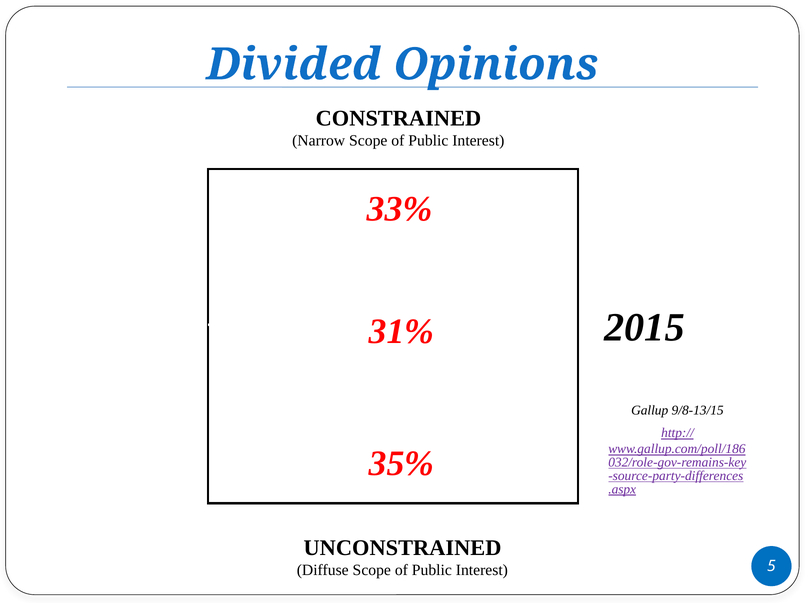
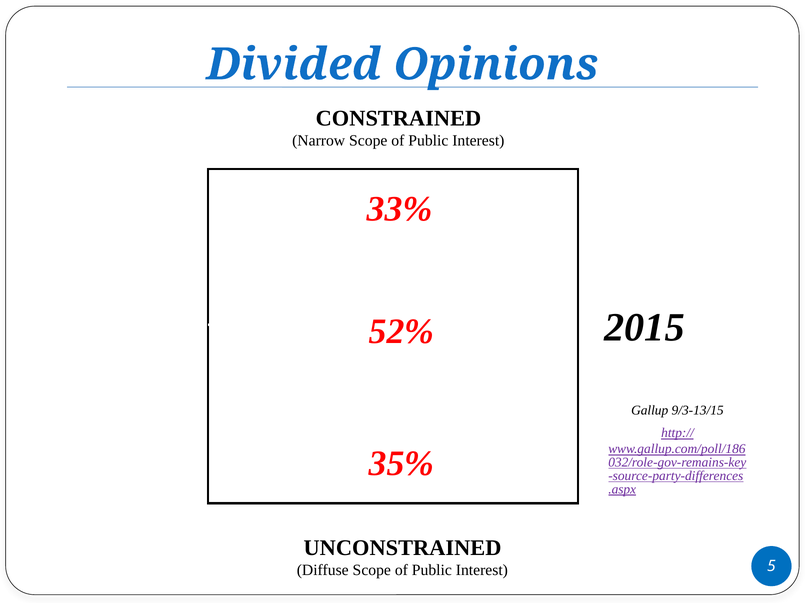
31%: 31% -> 52% (401, 332)
9/8-13/15: 9/8-13/15 -> 9/3-13/15 (698, 411)
